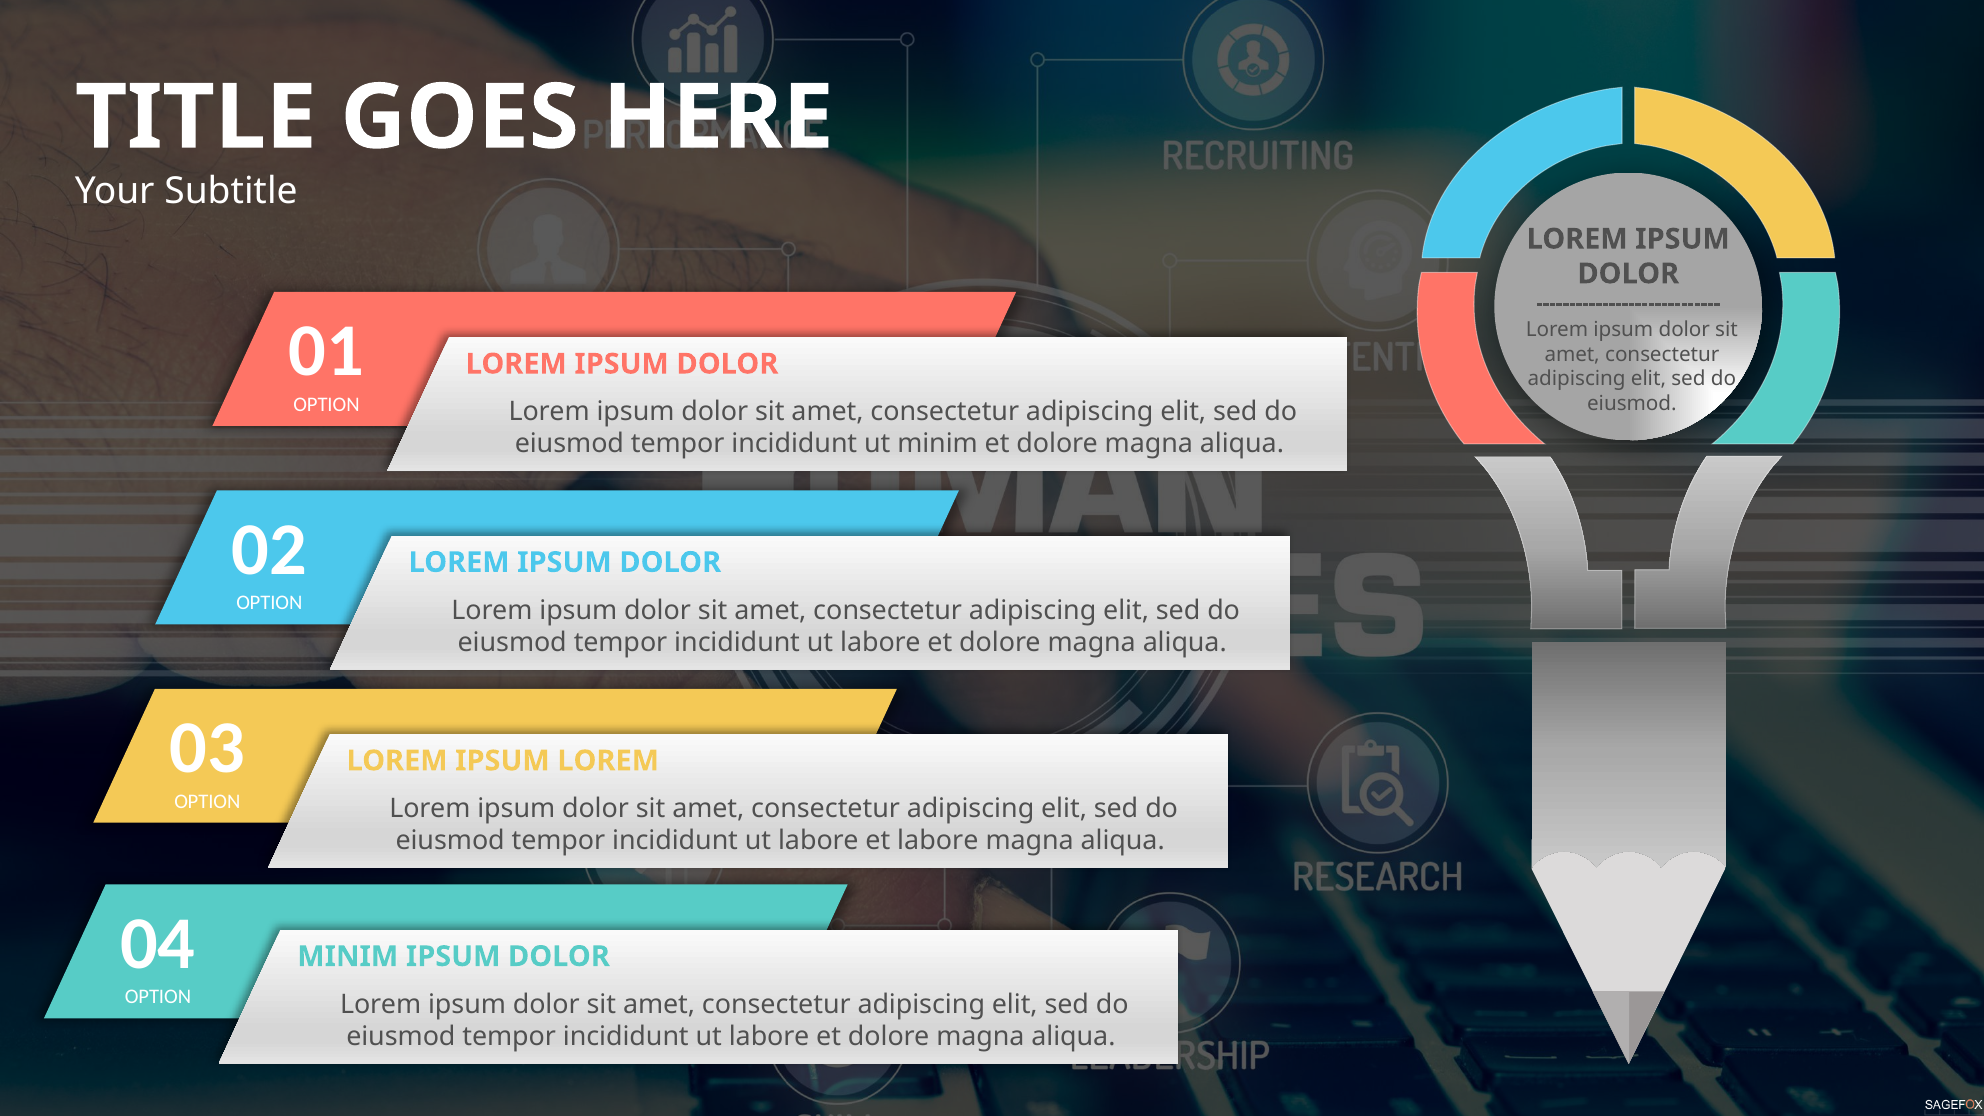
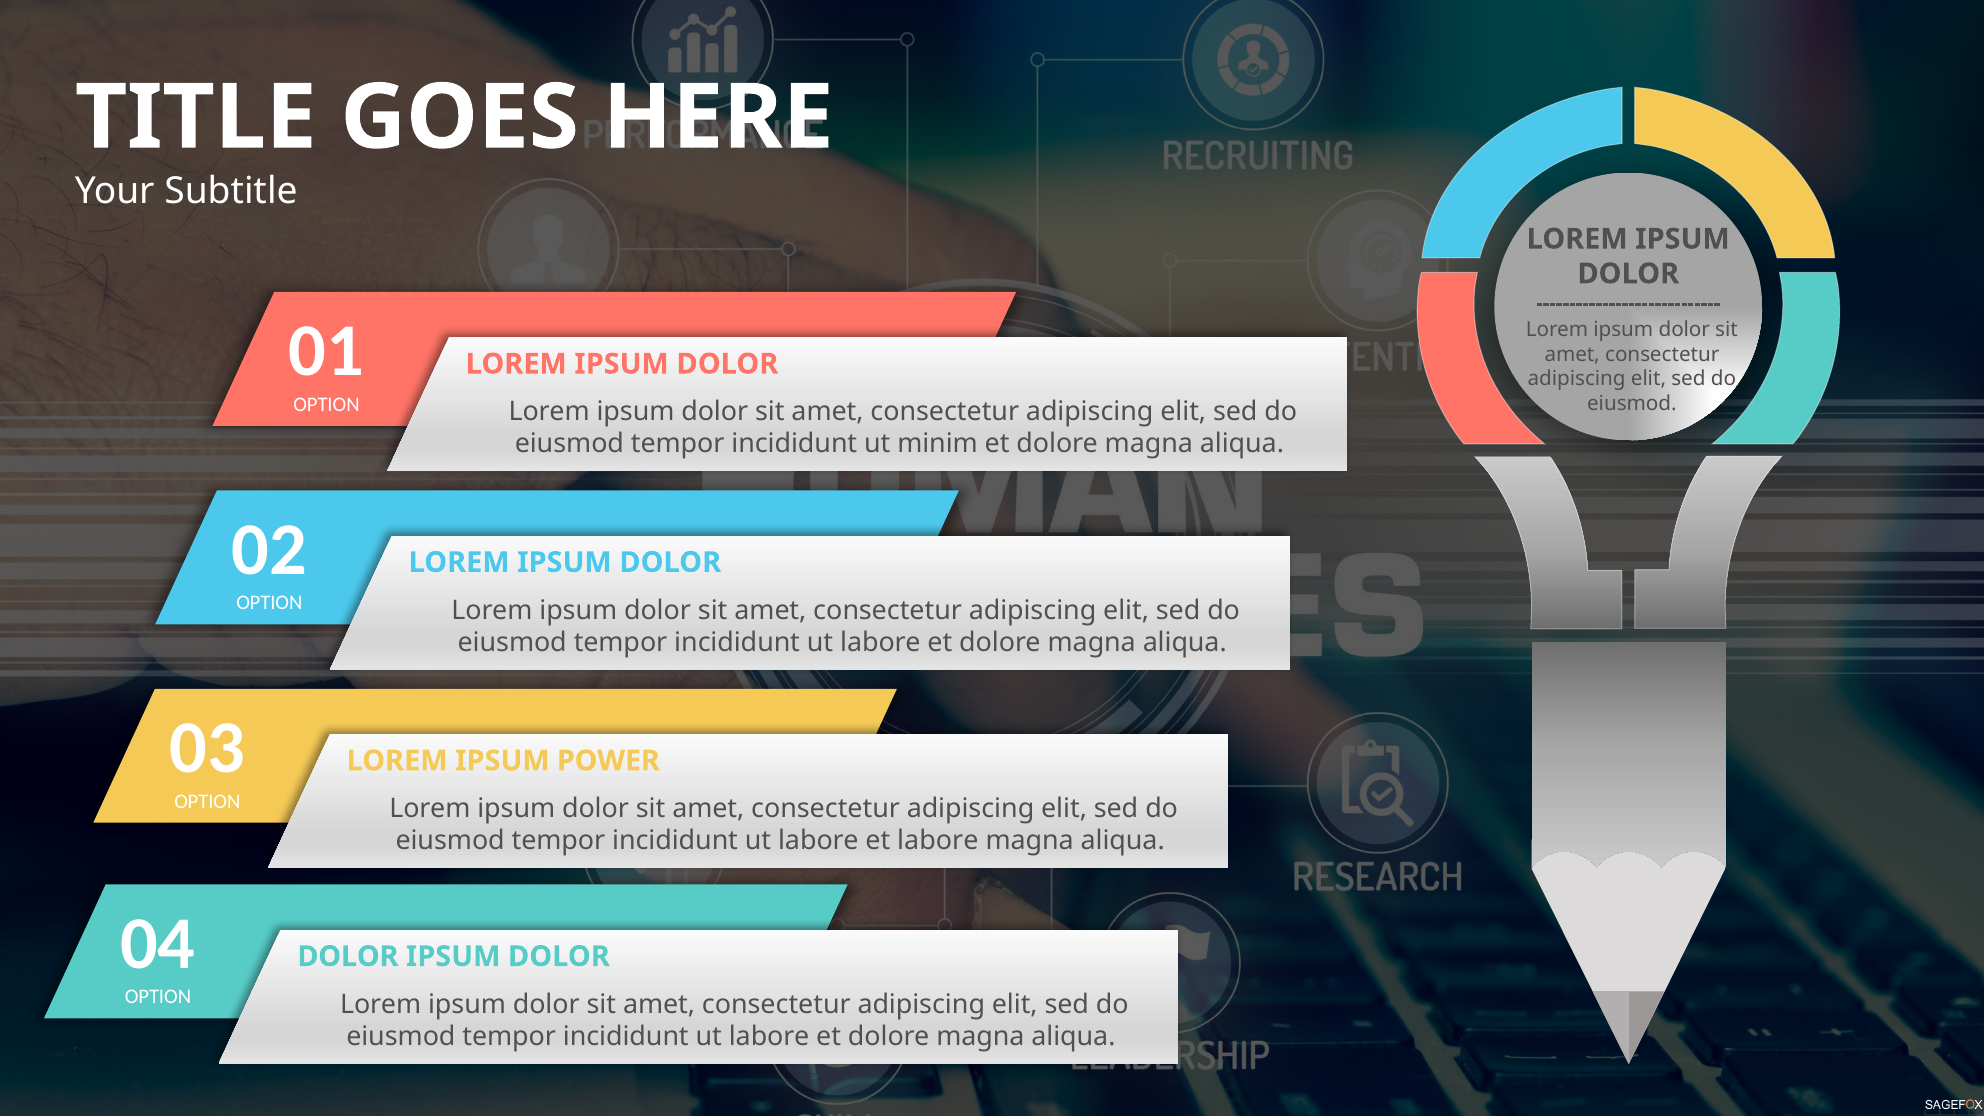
IPSUM LOREM: LOREM -> POWER (608, 761)
MINIM: MINIM -> DOLOR (348, 956)
